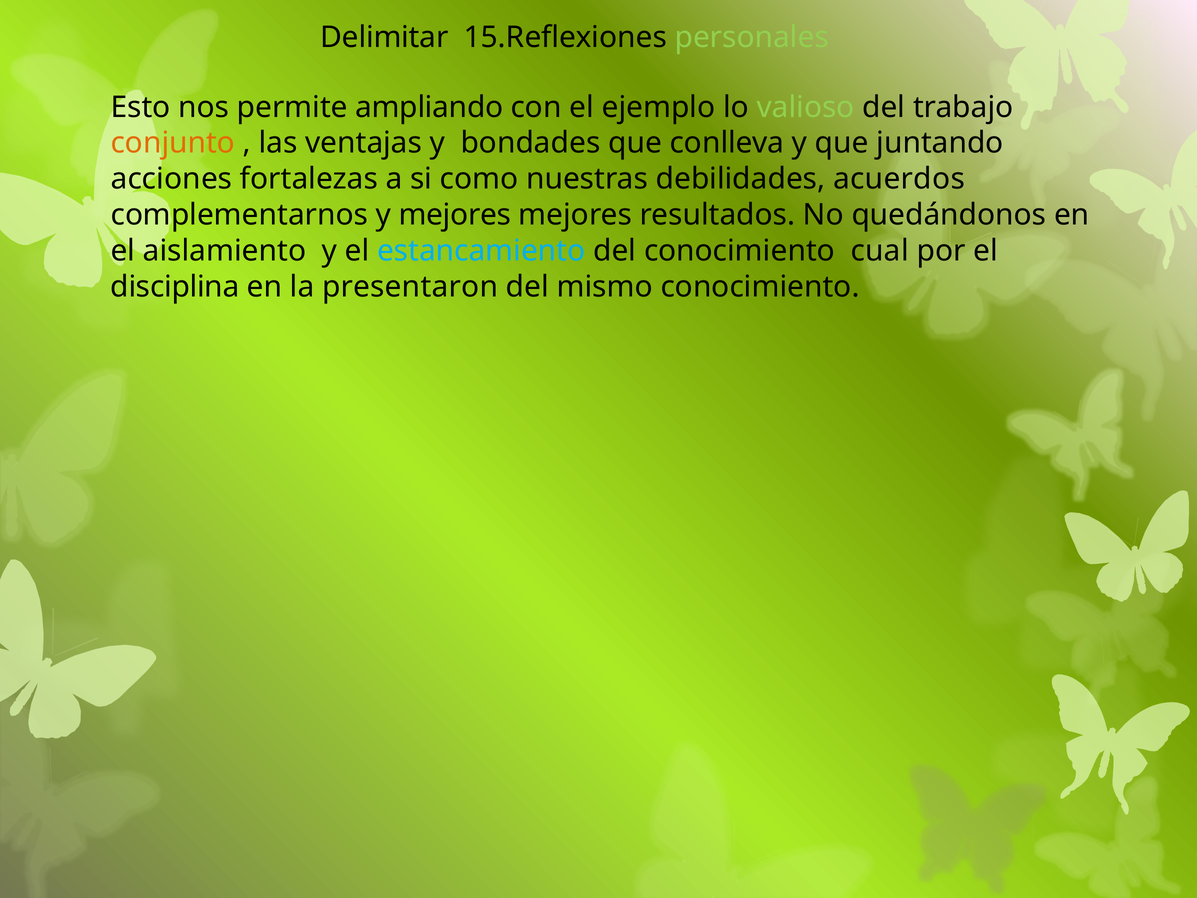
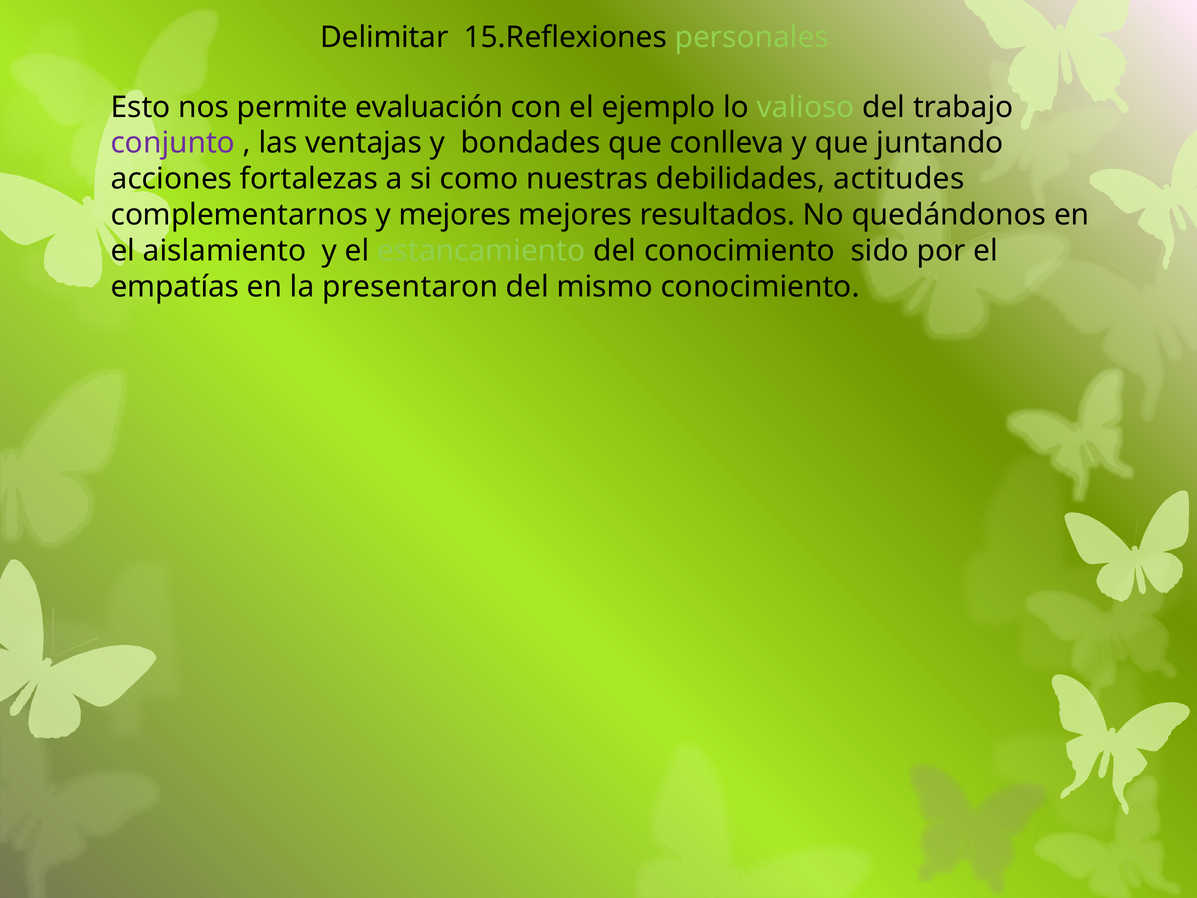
ampliando: ampliando -> evaluación (429, 107)
conjunto colour: orange -> purple (173, 143)
acuerdos: acuerdos -> actitudes (899, 179)
estancamiento colour: light blue -> light green (481, 251)
cual: cual -> sido (880, 251)
disciplina: disciplina -> empatías (175, 287)
